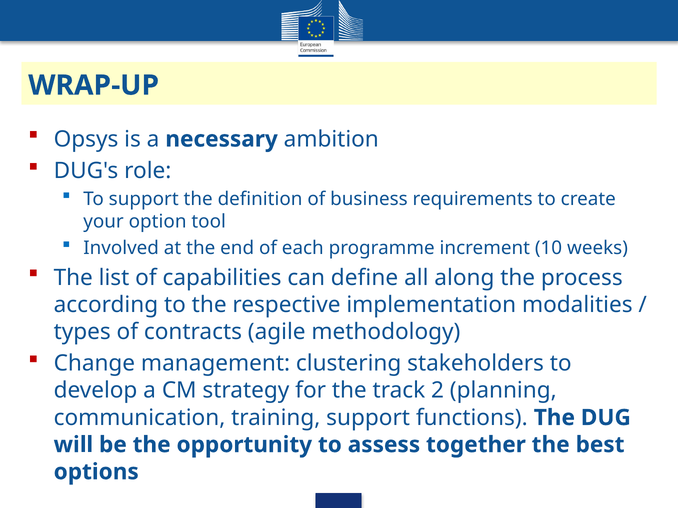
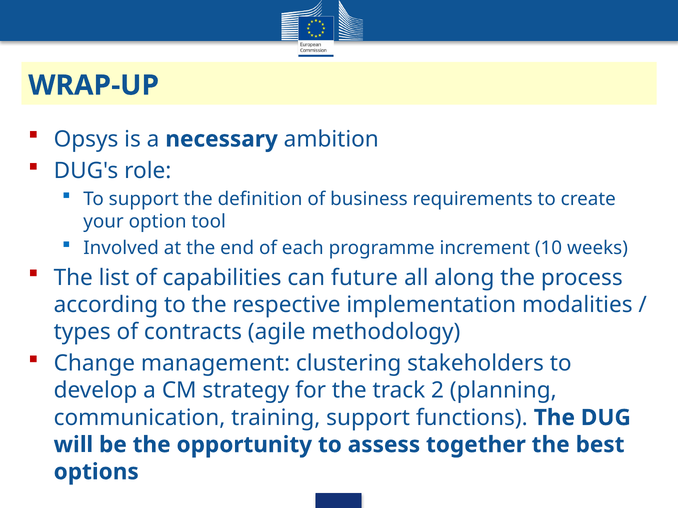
define: define -> future (364, 278)
